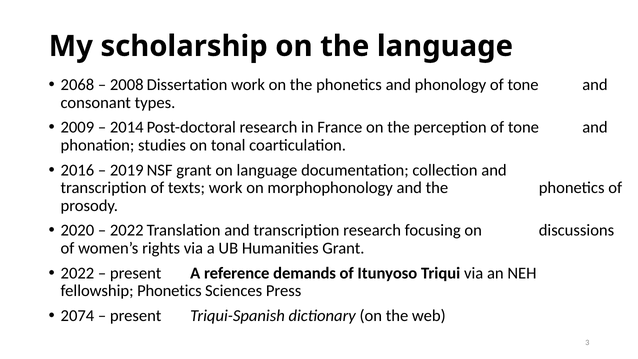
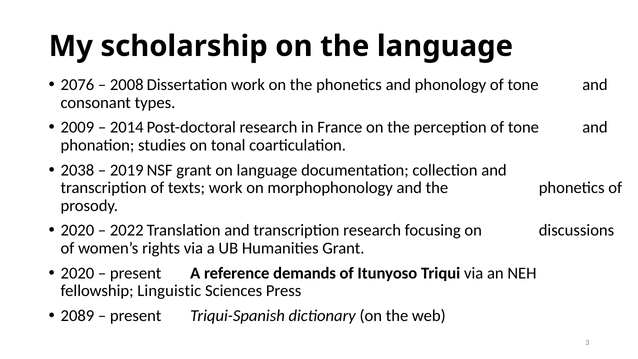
2068: 2068 -> 2076 (77, 85)
2016: 2016 -> 2038 (77, 170)
2022: 2022 -> 2020 (77, 273)
fellowship Phonetics: Phonetics -> Linguistic (169, 291)
2074: 2074 -> 2089 (77, 315)
